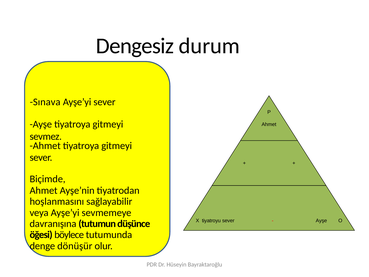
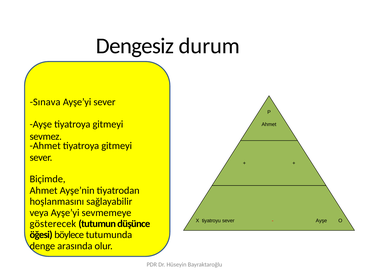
davranışına: davranışına -> gösterecek (53, 224)
dönüşür: dönüşür -> arasında (75, 246)
